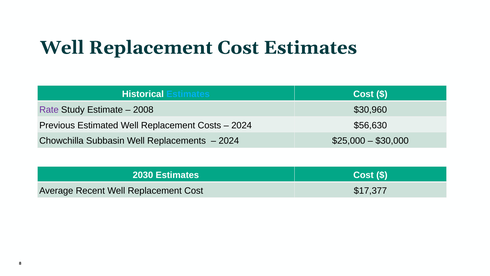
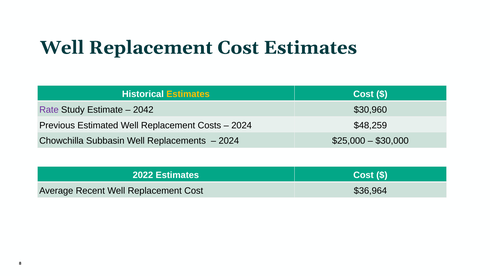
Estimates colour: light blue -> yellow (188, 94)
2008: 2008 -> 2042 (143, 110)
$56,630: $56,630 -> $48,259 (370, 125)
2030: 2030 -> 2022 (143, 175)
$17,377: $17,377 -> $36,964 (370, 190)
